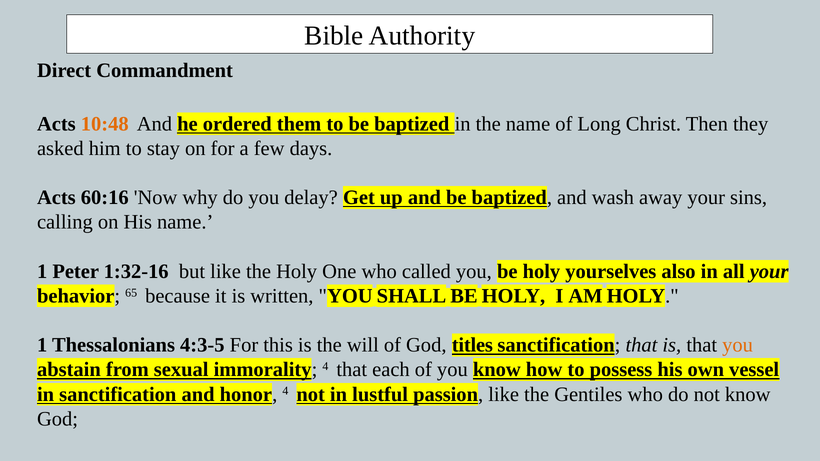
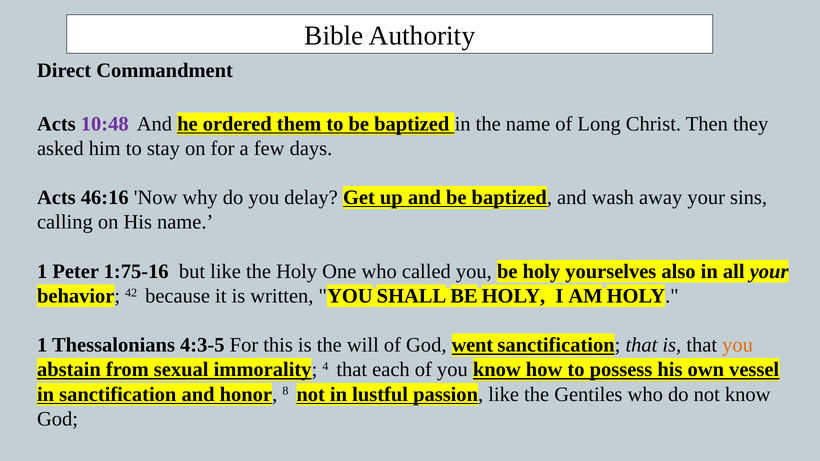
10:48 colour: orange -> purple (105, 124)
60:16: 60:16 -> 46:16 (105, 198)
1:32-16: 1:32-16 -> 1:75-16 (136, 272)
65: 65 -> 42 (131, 293)
titles: titles -> went (472, 345)
honor 4: 4 -> 8 (285, 391)
